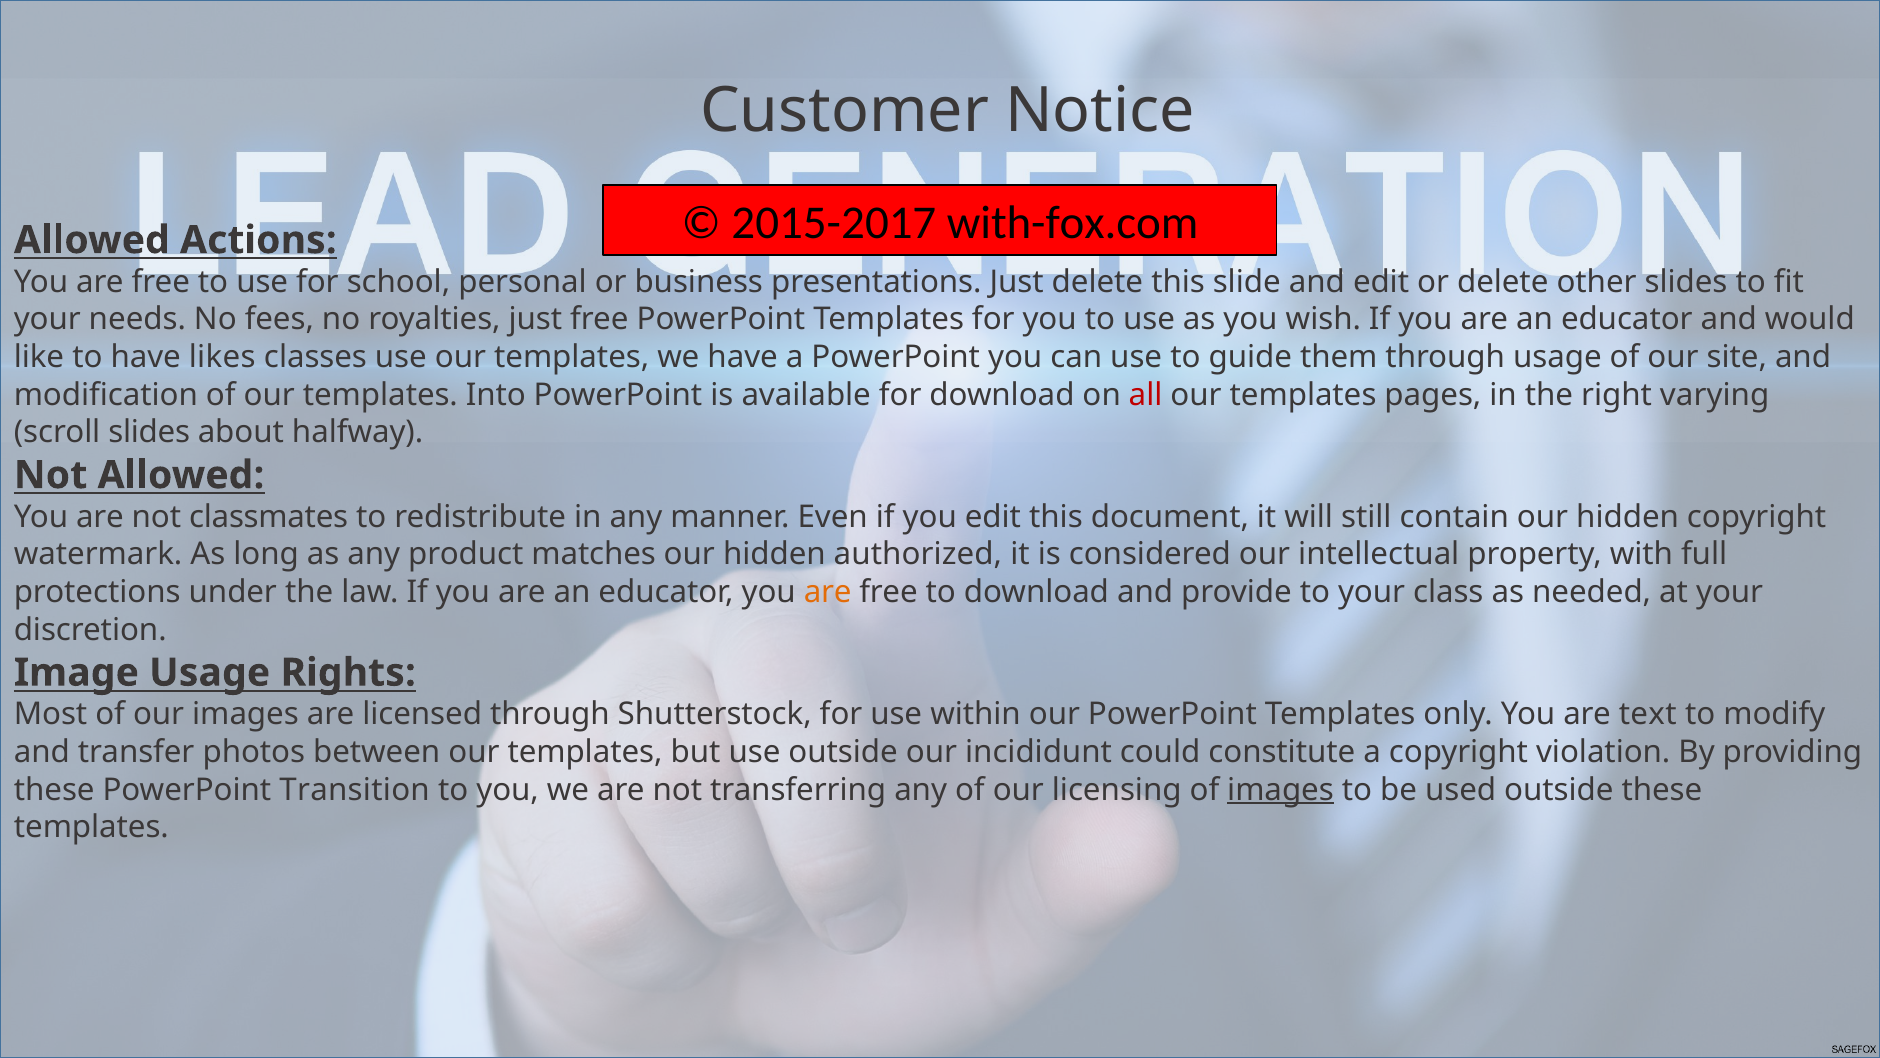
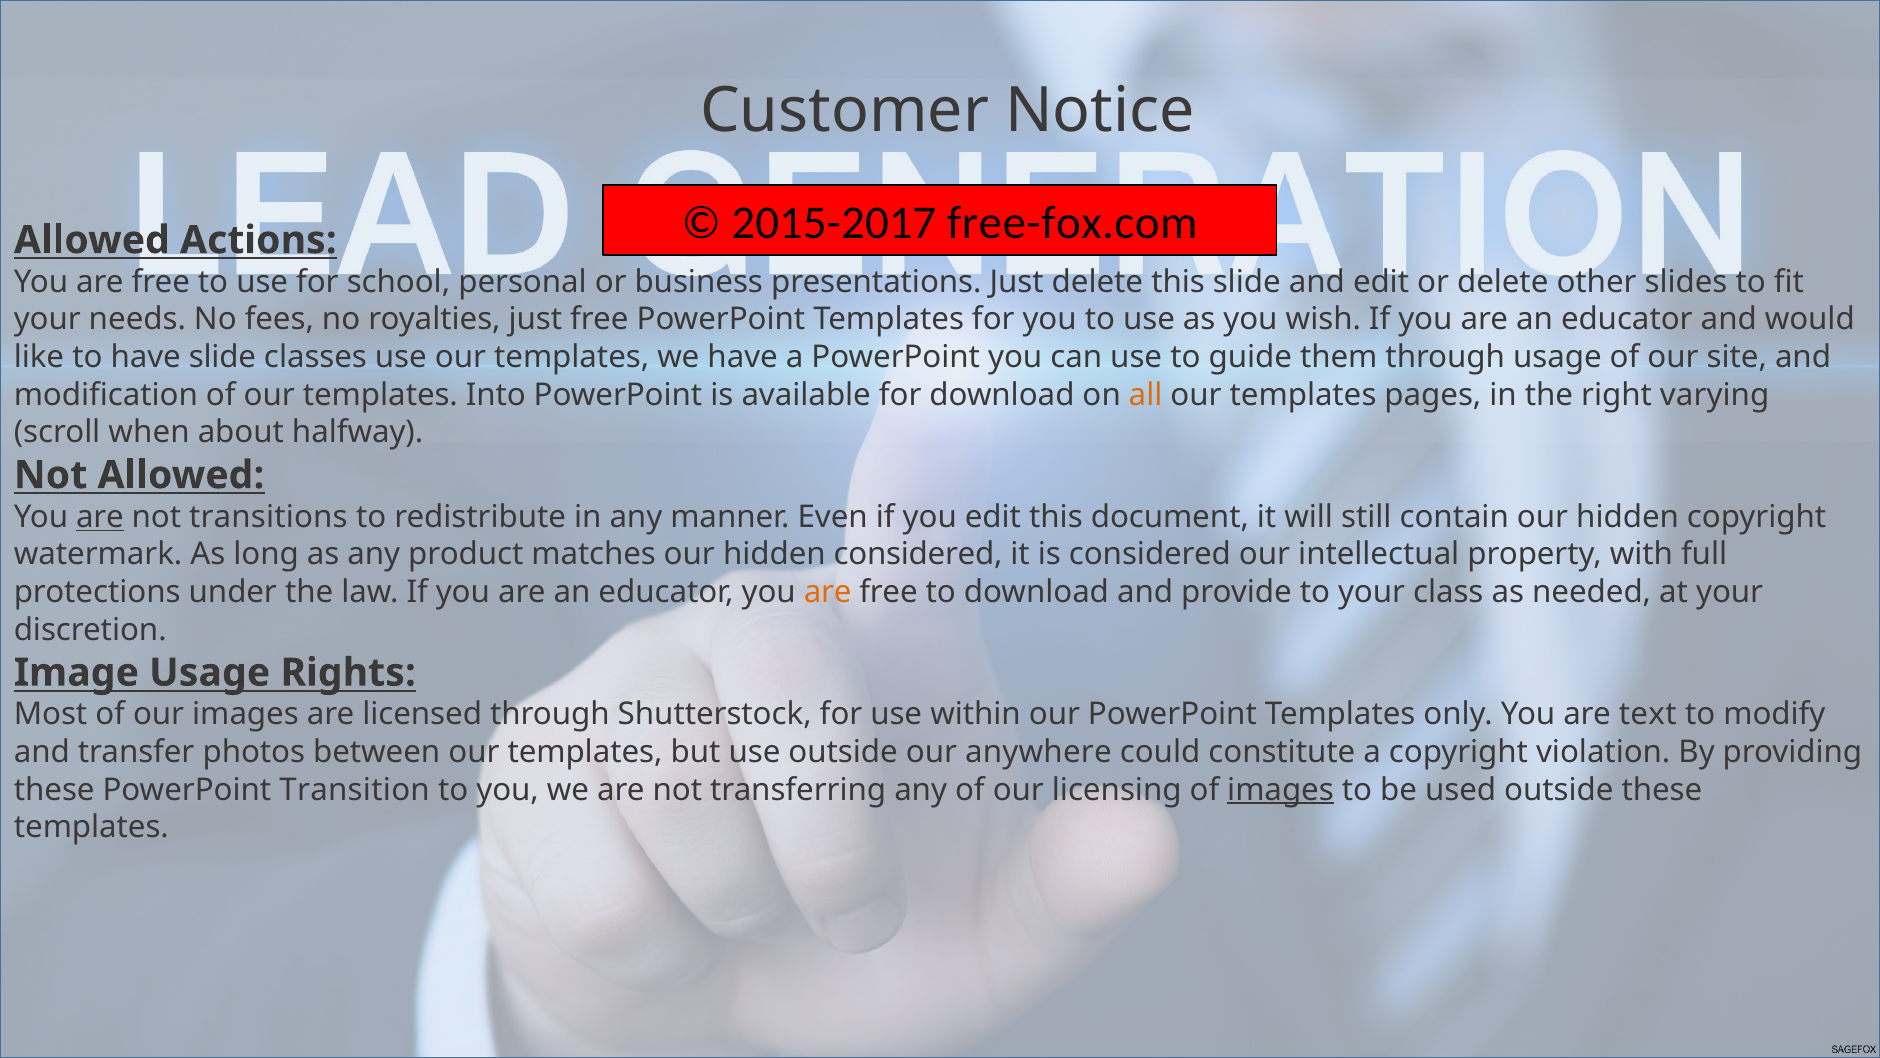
with-fox.com: with-fox.com -> free-fox.com (1072, 223)
have likes: likes -> slide (222, 357)
all colour: red -> orange (1146, 395)
scroll slides: slides -> when (149, 432)
are underline: none -> present (100, 517)
classmates: classmates -> transitions (268, 517)
hidden authorized: authorized -> considered (918, 554)
incididunt: incididunt -> anywhere (1038, 752)
